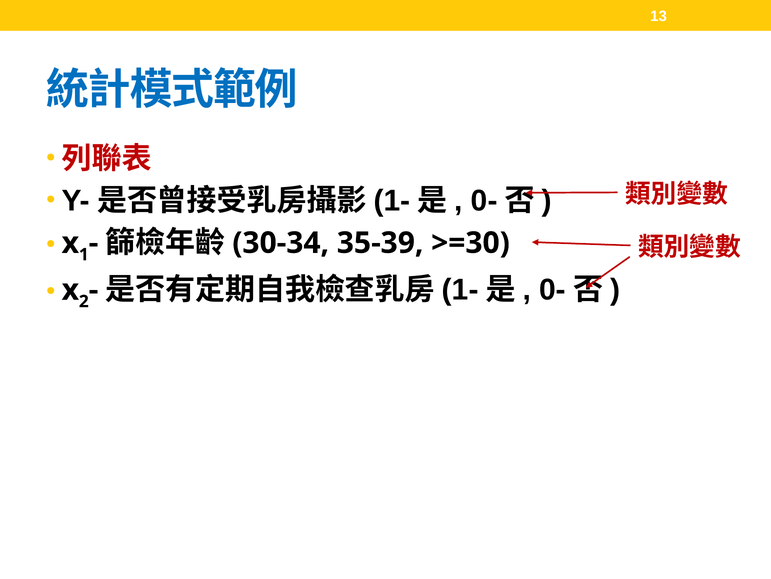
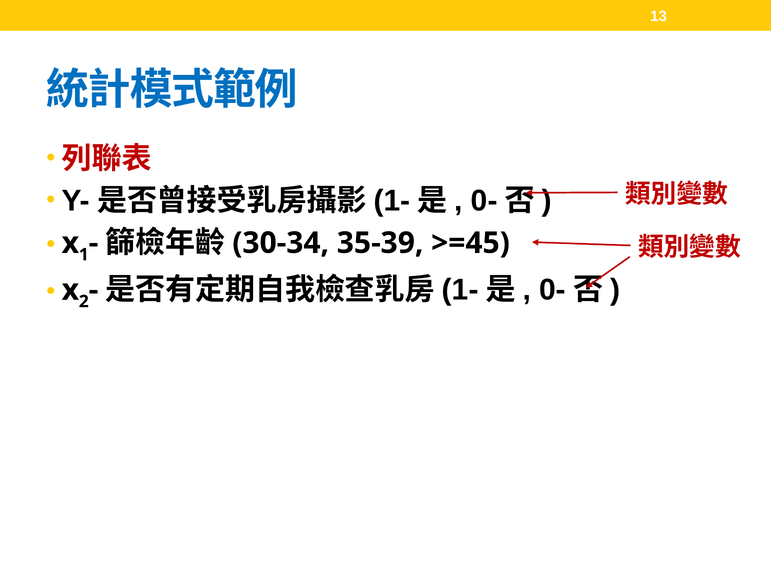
>=30: >=30 -> >=45 (470, 243)
